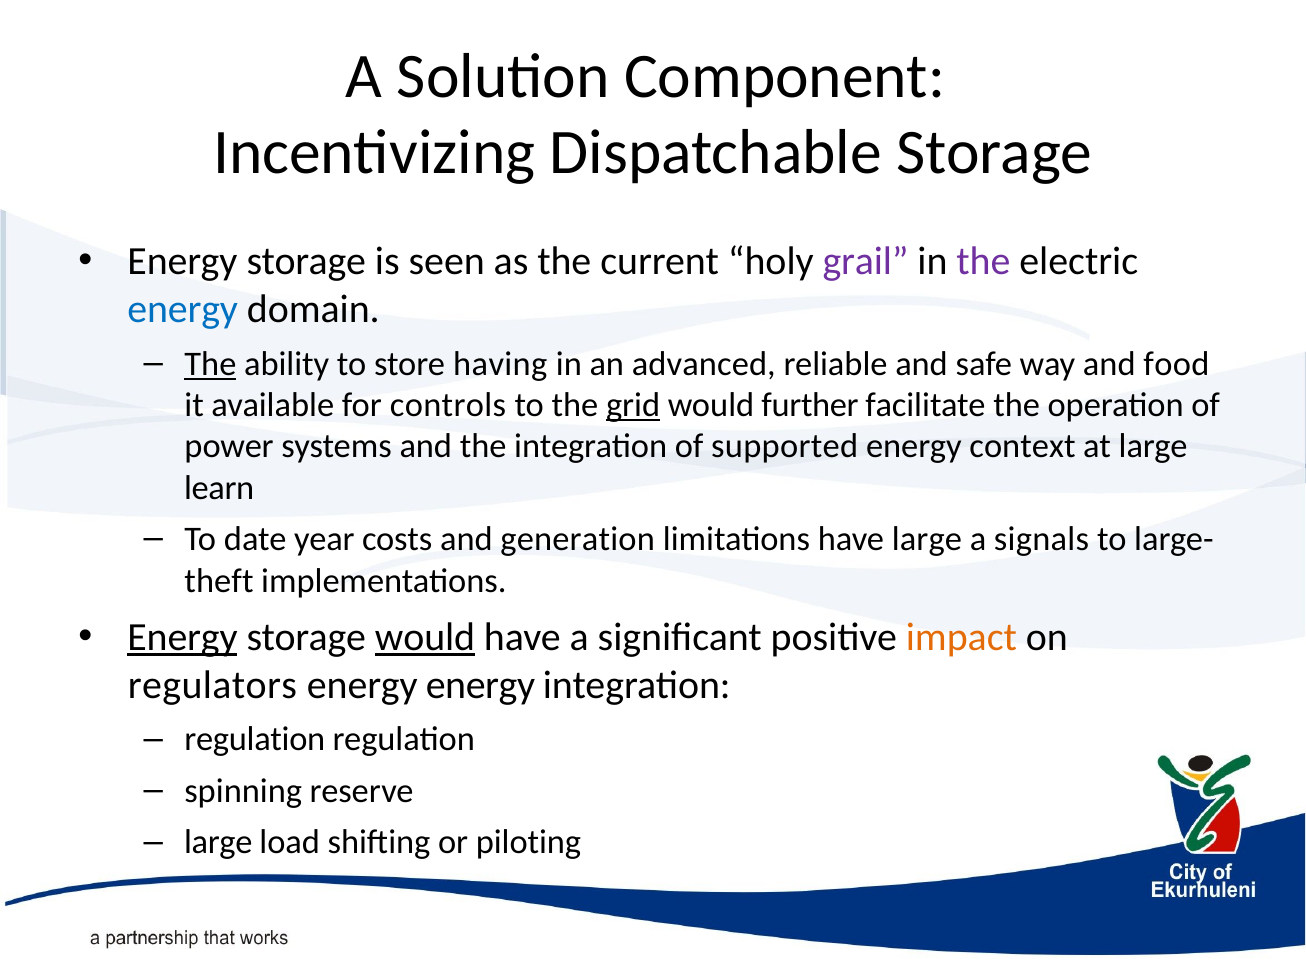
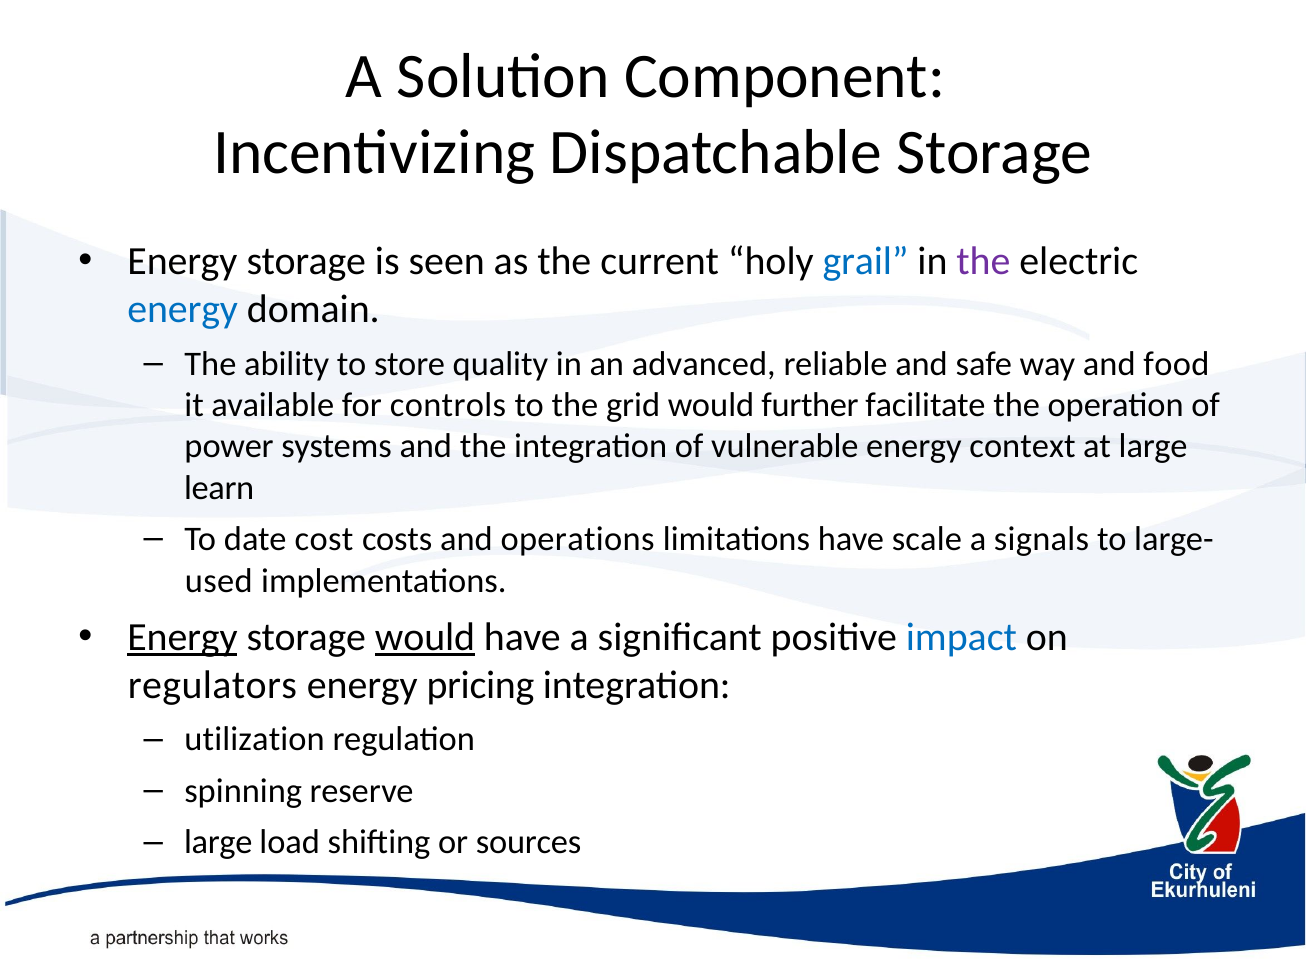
grail colour: purple -> blue (866, 262)
The underline: present -> none (210, 364)
having: having -> quality (500, 364)
grid underline: present -> none (633, 405)
supported: supported -> vulnerable (785, 447)
year: year -> cost (324, 540)
generation: generation -> operations (578, 540)
have large: large -> scale (927, 540)
theft: theft -> used (219, 581)
impact colour: orange -> blue (961, 638)
energy energy: energy -> pricing (480, 685)
regulation: regulation -> utilization (255, 740)
piloting: piloting -> sources (529, 843)
